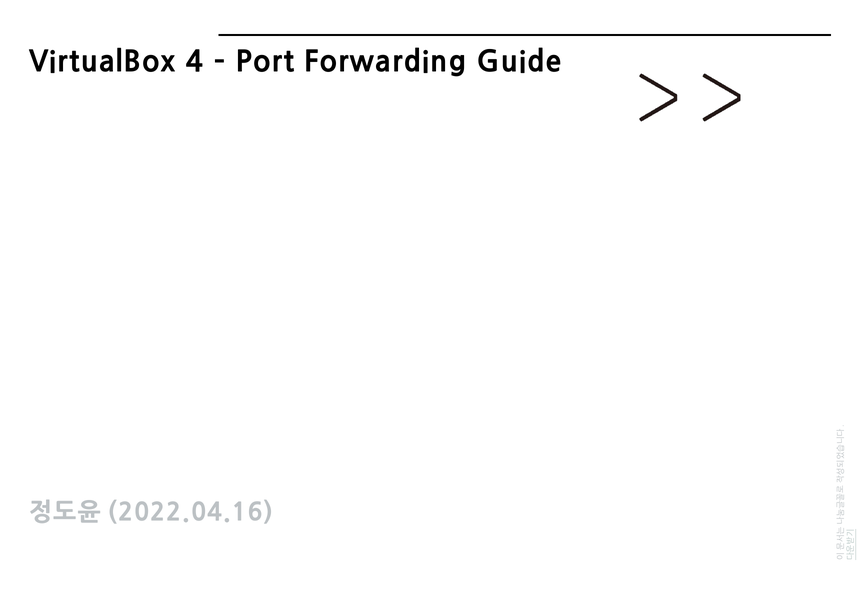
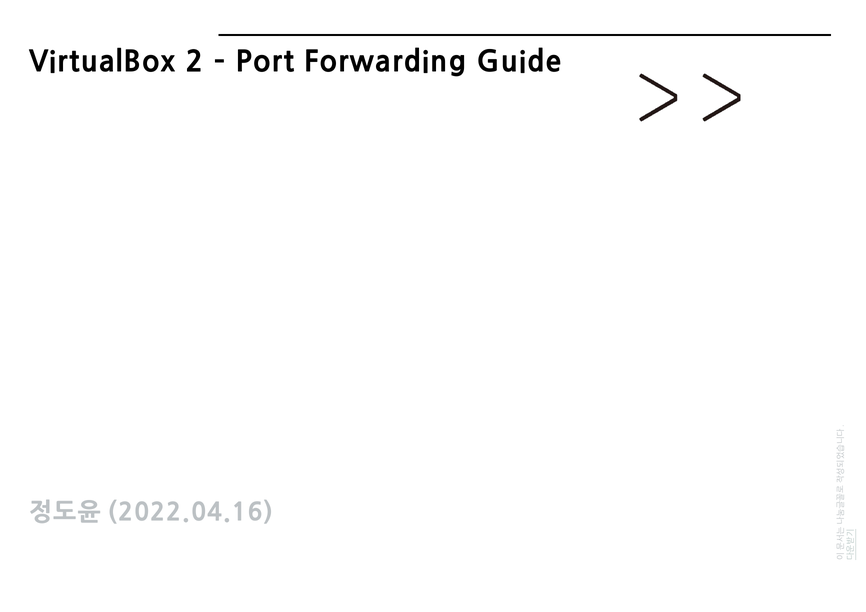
4: 4 -> 2 (195, 62)
